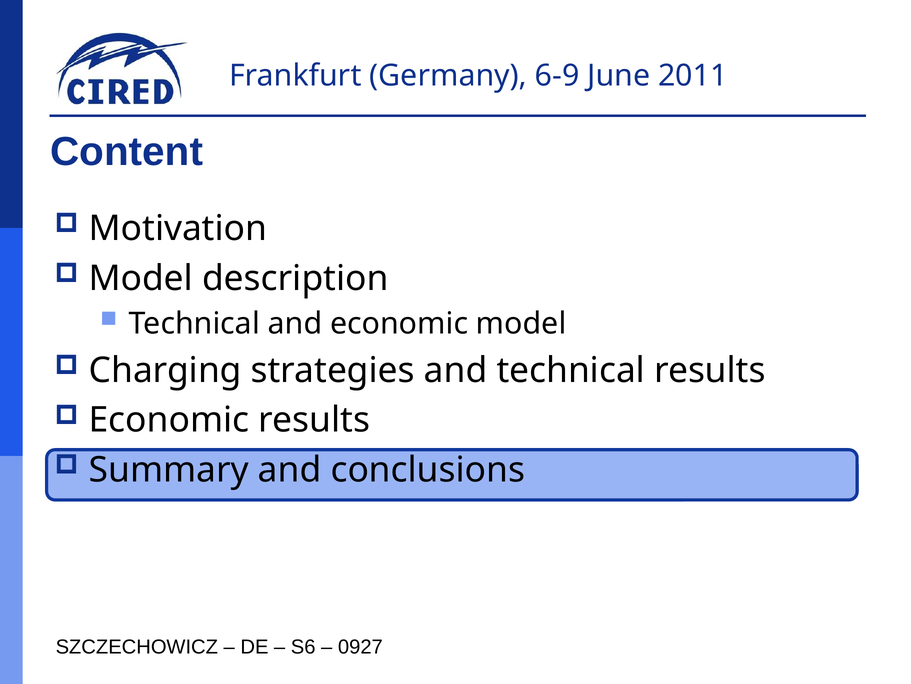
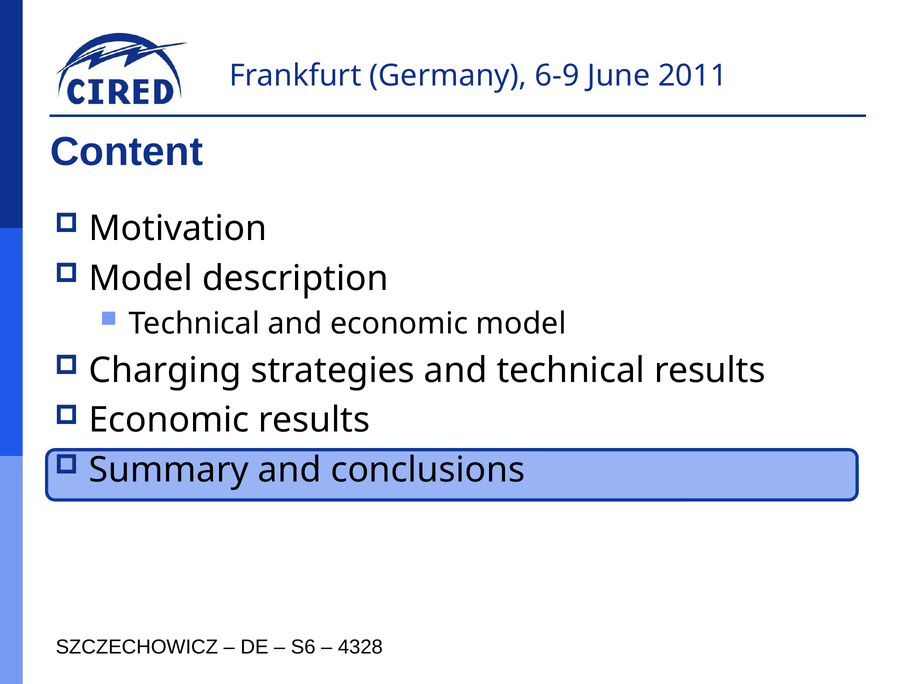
0927: 0927 -> 4328 (360, 647)
